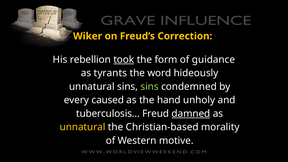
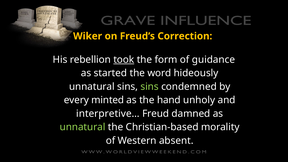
tyrants: tyrants -> started (110, 73)
caused: caused -> minted (108, 100)
tuberculosis…: tuberculosis… -> interpretive… (108, 114)
damned underline: present -> none (191, 114)
unnatural colour: yellow -> light green (83, 127)
motive: motive -> absent (176, 141)
